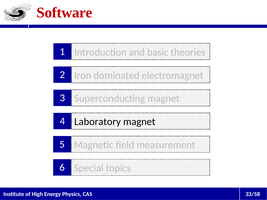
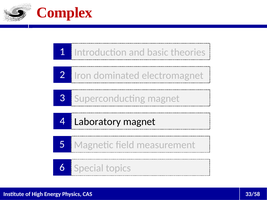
Software: Software -> Complex (64, 13)
